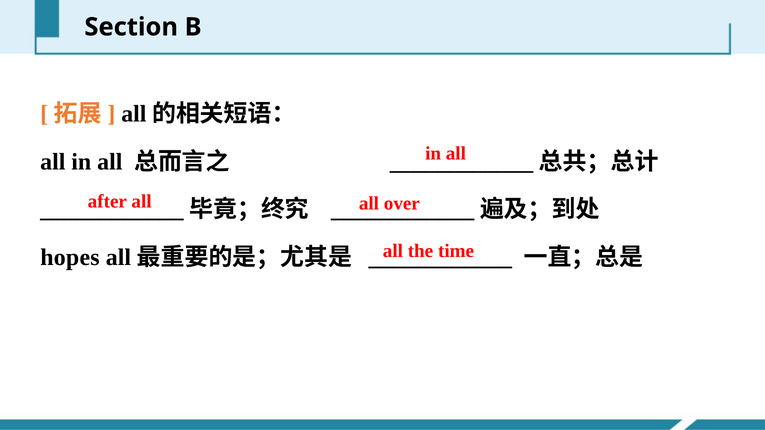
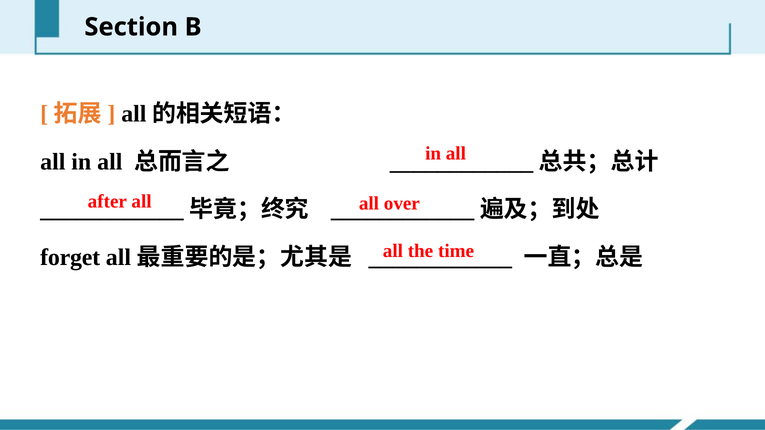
hopes: hopes -> forget (70, 257)
